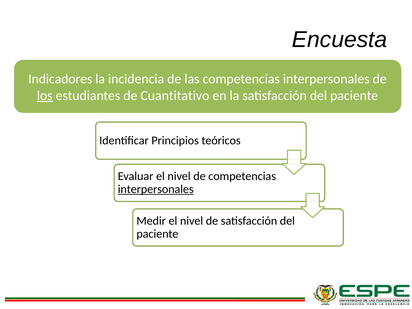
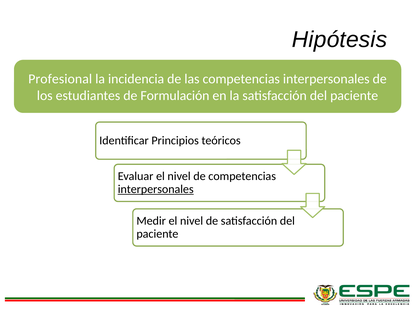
Encuesta: Encuesta -> Hipótesis (340, 40)
Indicadores: Indicadores -> Profesional (60, 79)
los underline: present -> none (45, 96)
Cuantitativo: Cuantitativo -> Formulación (175, 96)
